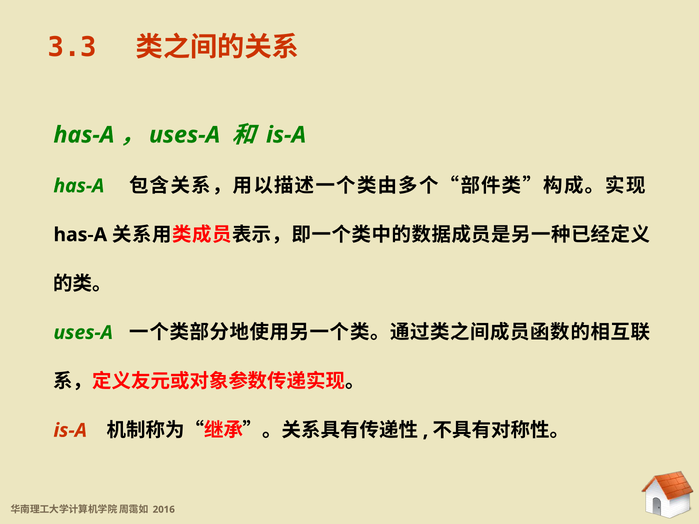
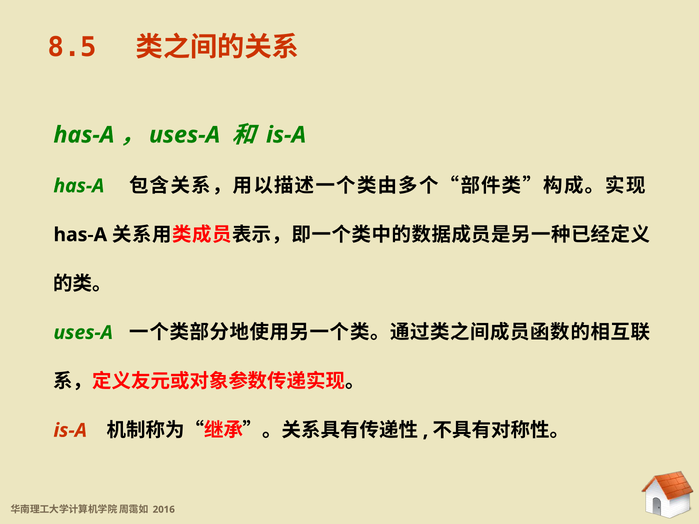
3.3: 3.3 -> 8.5 (72, 47)
